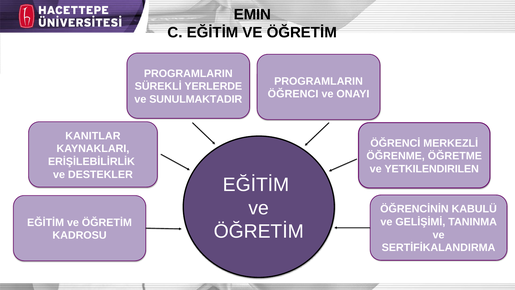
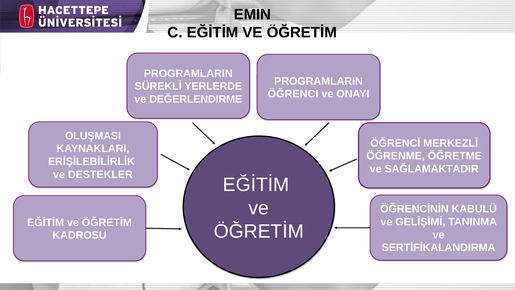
SUNULMAKTADIR: SUNULMAKTADIR -> DEĞERLENDIRME (196, 99)
KANITLAR: KANITLAR -> OLUŞMASI (93, 136)
YETKILENDIRILEN: YETKILENDIRILEN -> SAĞLAMAKTADIR (432, 169)
